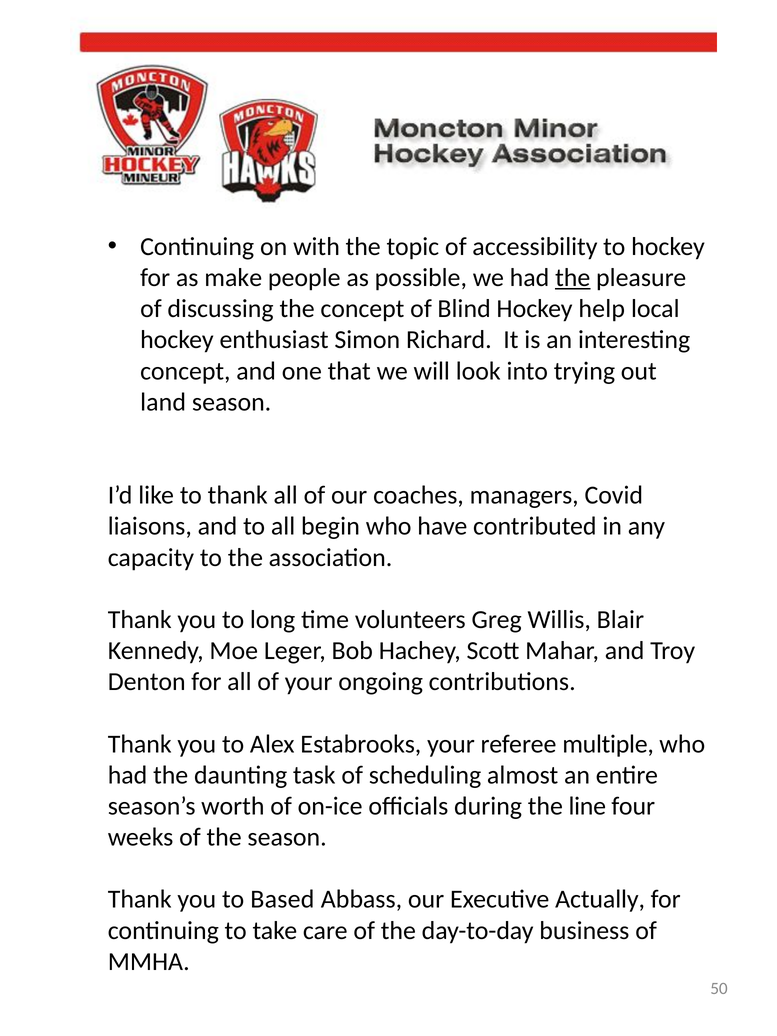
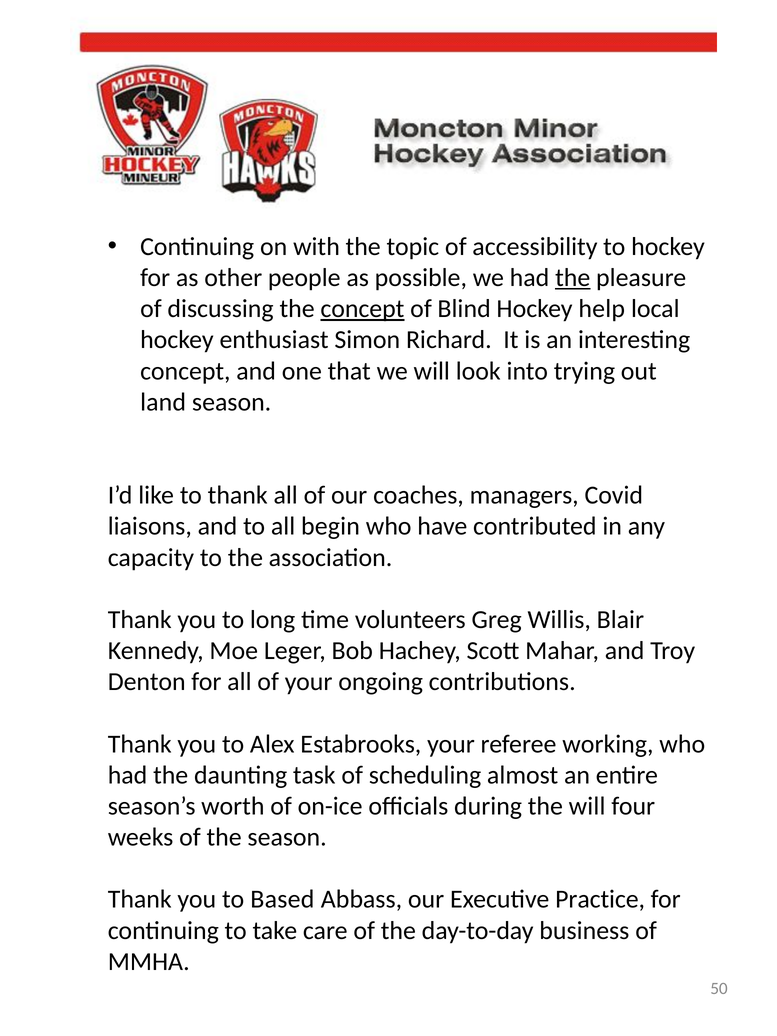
make: make -> other (233, 278)
concept underline: none -> present (362, 309)
multiple: multiple -> working (608, 744)
the line: line -> will (587, 806)
Actually: Actually -> Practice (600, 899)
